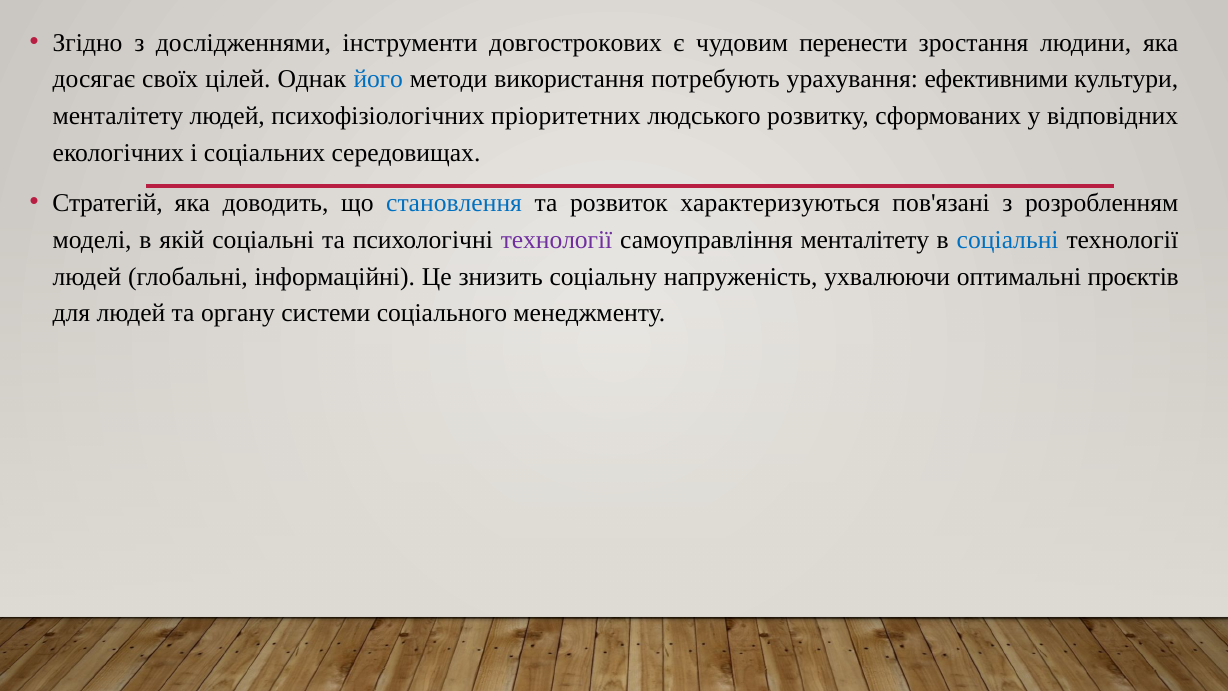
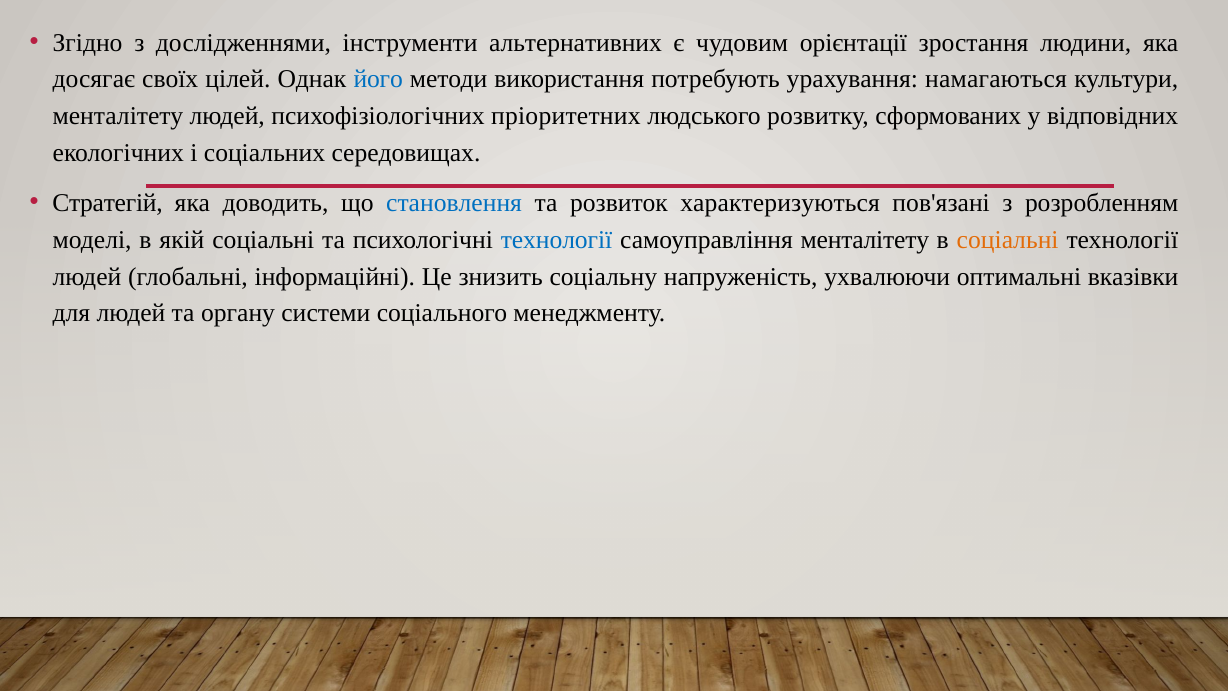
довгострокових: довгострокових -> альтернативних (576, 43)
перенести: перенести -> орієнтації (853, 43)
ефективними: ефективними -> намагаються (996, 80)
технології colour: purple -> blue (557, 240)
соціальні colour: blue -> orange (1008, 240)
проєктів: проєктів -> вказівки (1133, 277)
